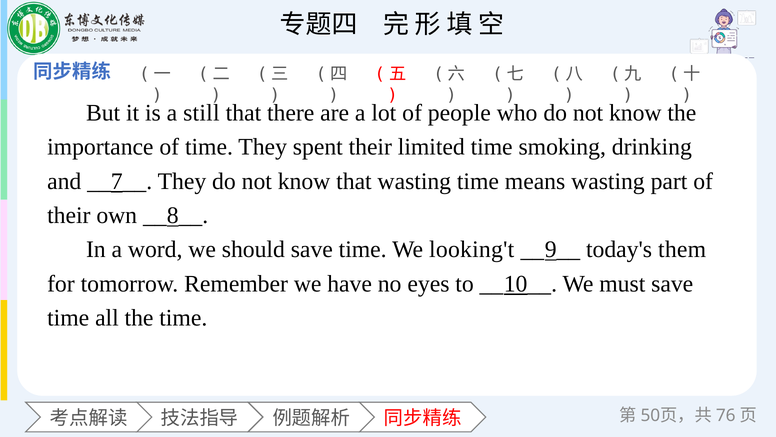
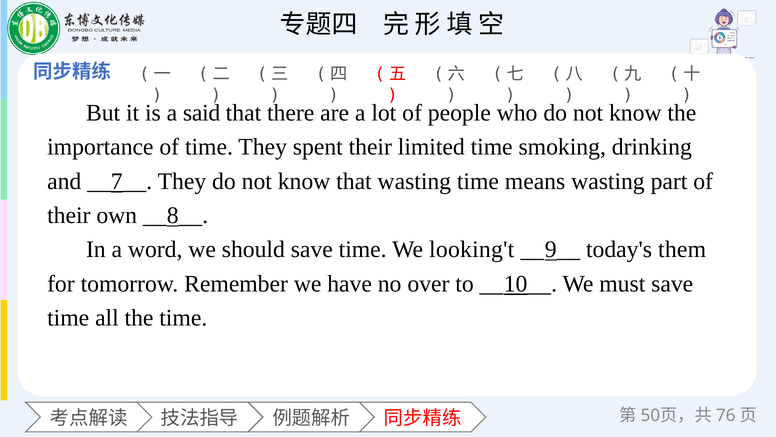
still: still -> said (202, 113)
eyes: eyes -> over (428, 283)
